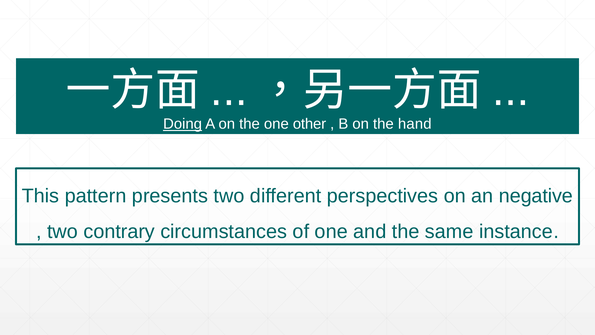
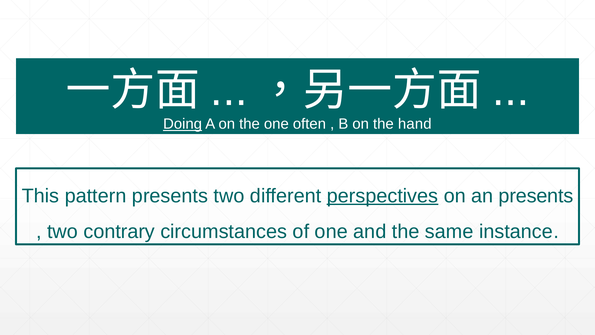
other: other -> often (309, 124)
perspectives underline: none -> present (382, 196)
an negative: negative -> presents (536, 196)
